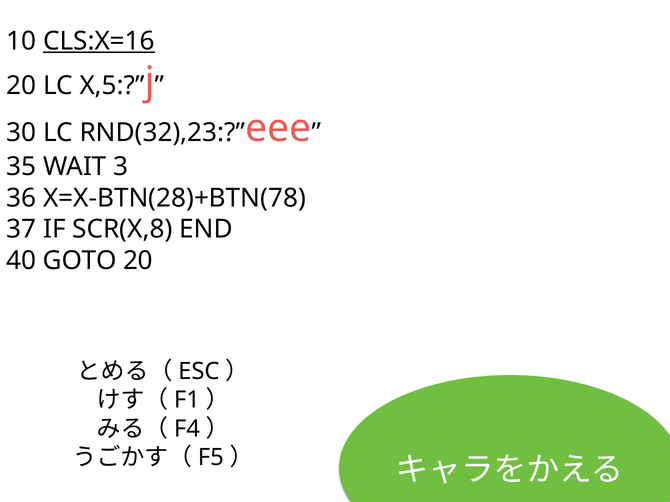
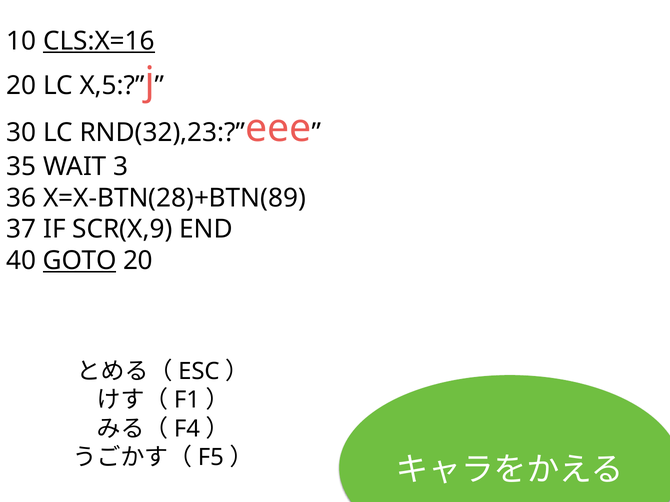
X=X-BTN(28)+BTN(78: X=X-BTN(28)+BTN(78 -> X=X-BTN(28)+BTN(89 (175, 198)
SCR(X,8: SCR(X,8 -> SCR(X,9 (122, 230)
GOTO underline: none -> present (80, 261)
